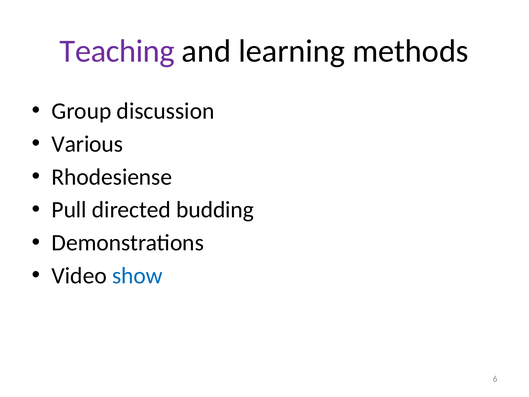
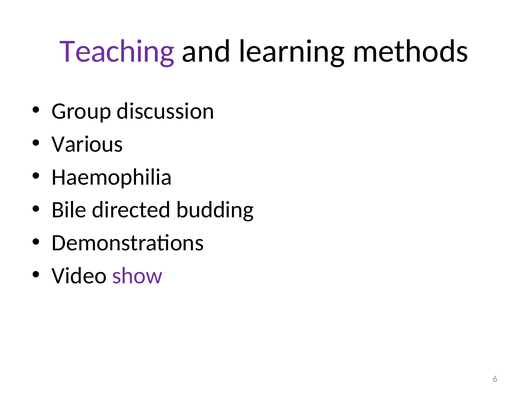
Rhodesiense: Rhodesiense -> Haemophilia (112, 177)
Pull: Pull -> Bile (69, 210)
show colour: blue -> purple (137, 276)
